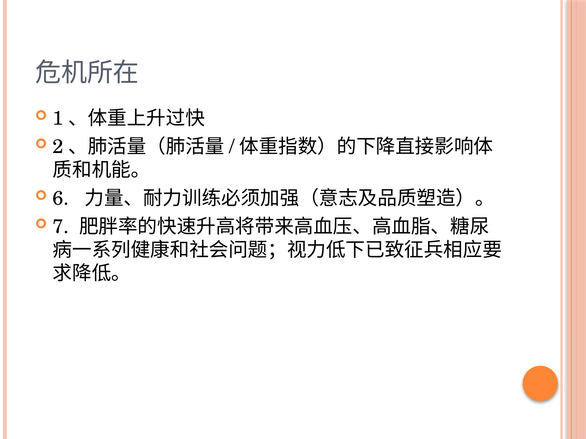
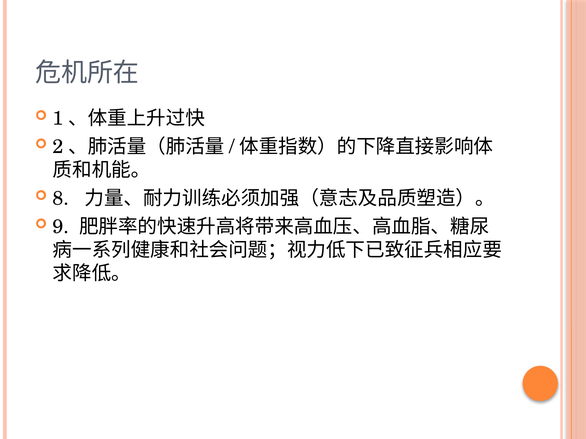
6: 6 -> 8 (61, 199)
7: 7 -> 9 (61, 227)
